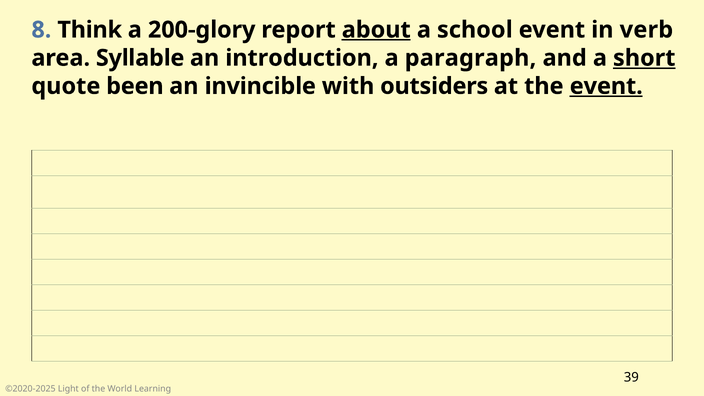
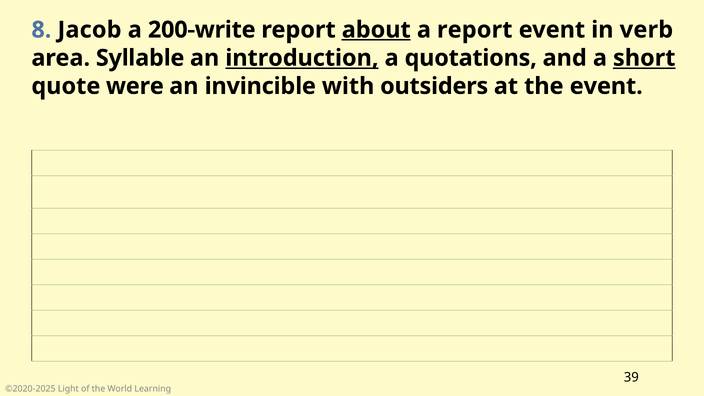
Think: Think -> Jacob (90, 30)
200-glory: 200-glory -> 200-write (202, 30)
a school: school -> report (475, 30)
introduction underline: none -> present (302, 58)
paragraph: paragraph -> quotations (471, 58)
been: been -> were (135, 86)
event underline: present -> none (606, 86)
